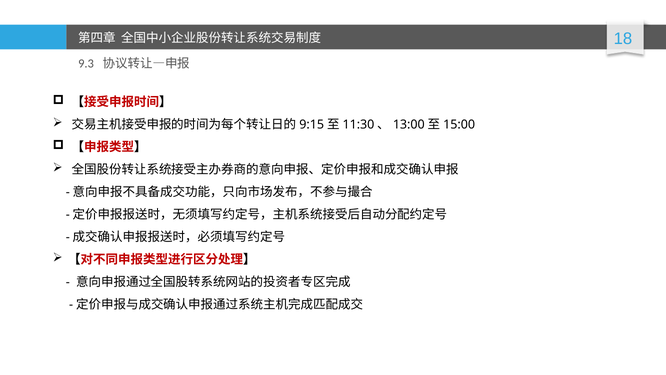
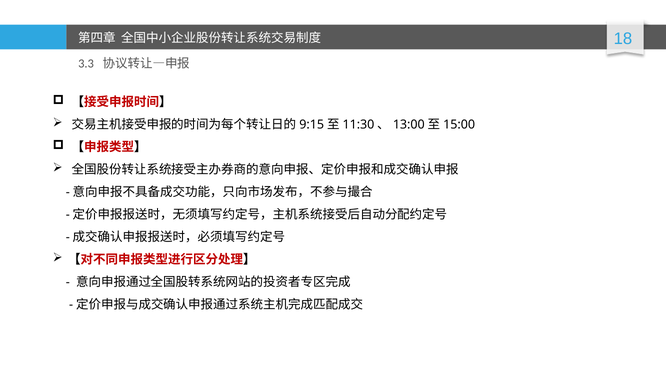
9.3: 9.3 -> 3.3 (86, 64)
